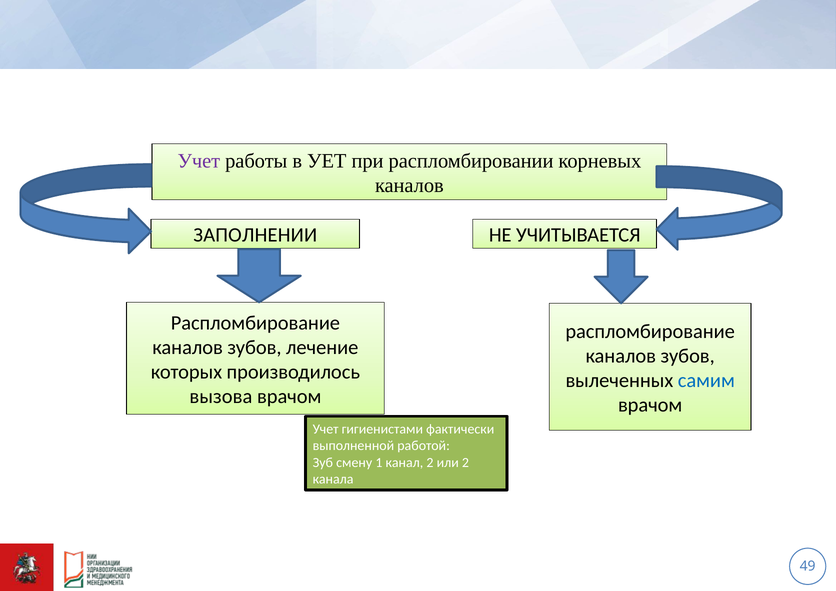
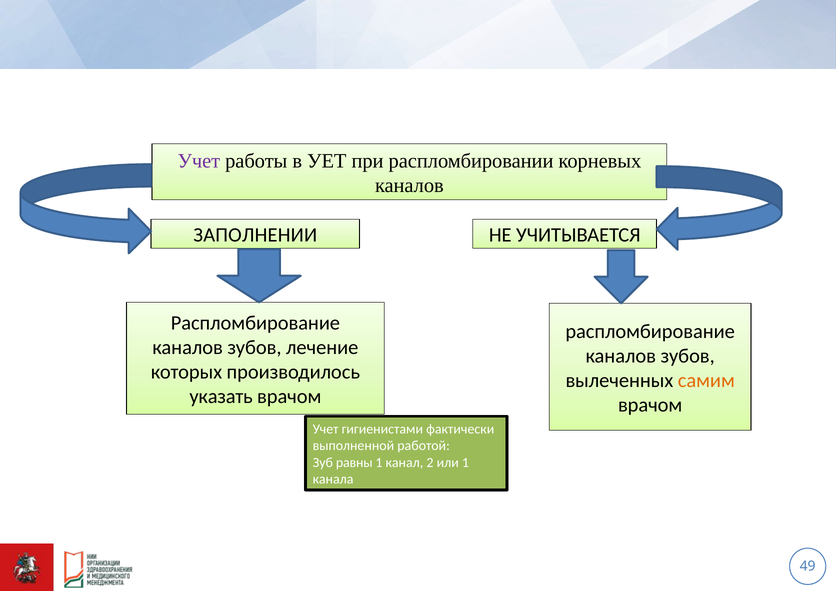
самим colour: blue -> orange (706, 381)
вызова: вызова -> указать (221, 397)
смену: смену -> равны (354, 463)
или 2: 2 -> 1 (465, 463)
